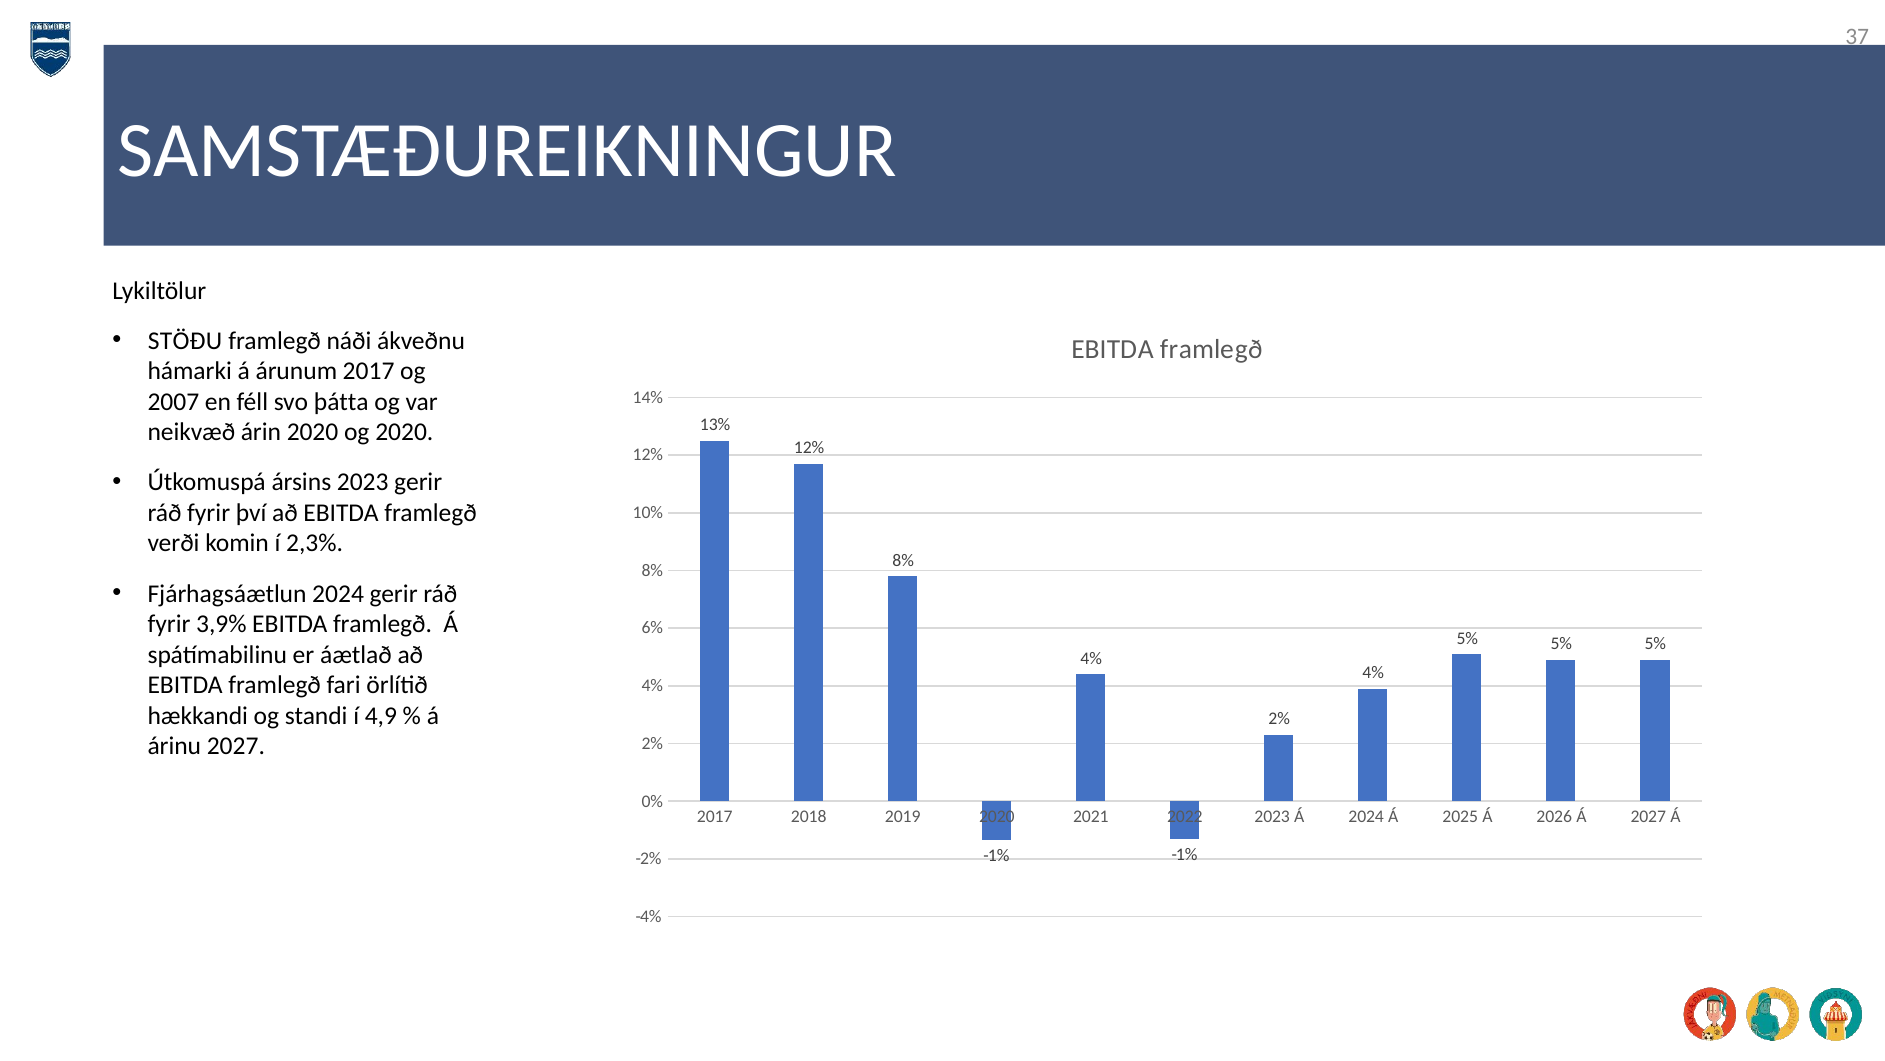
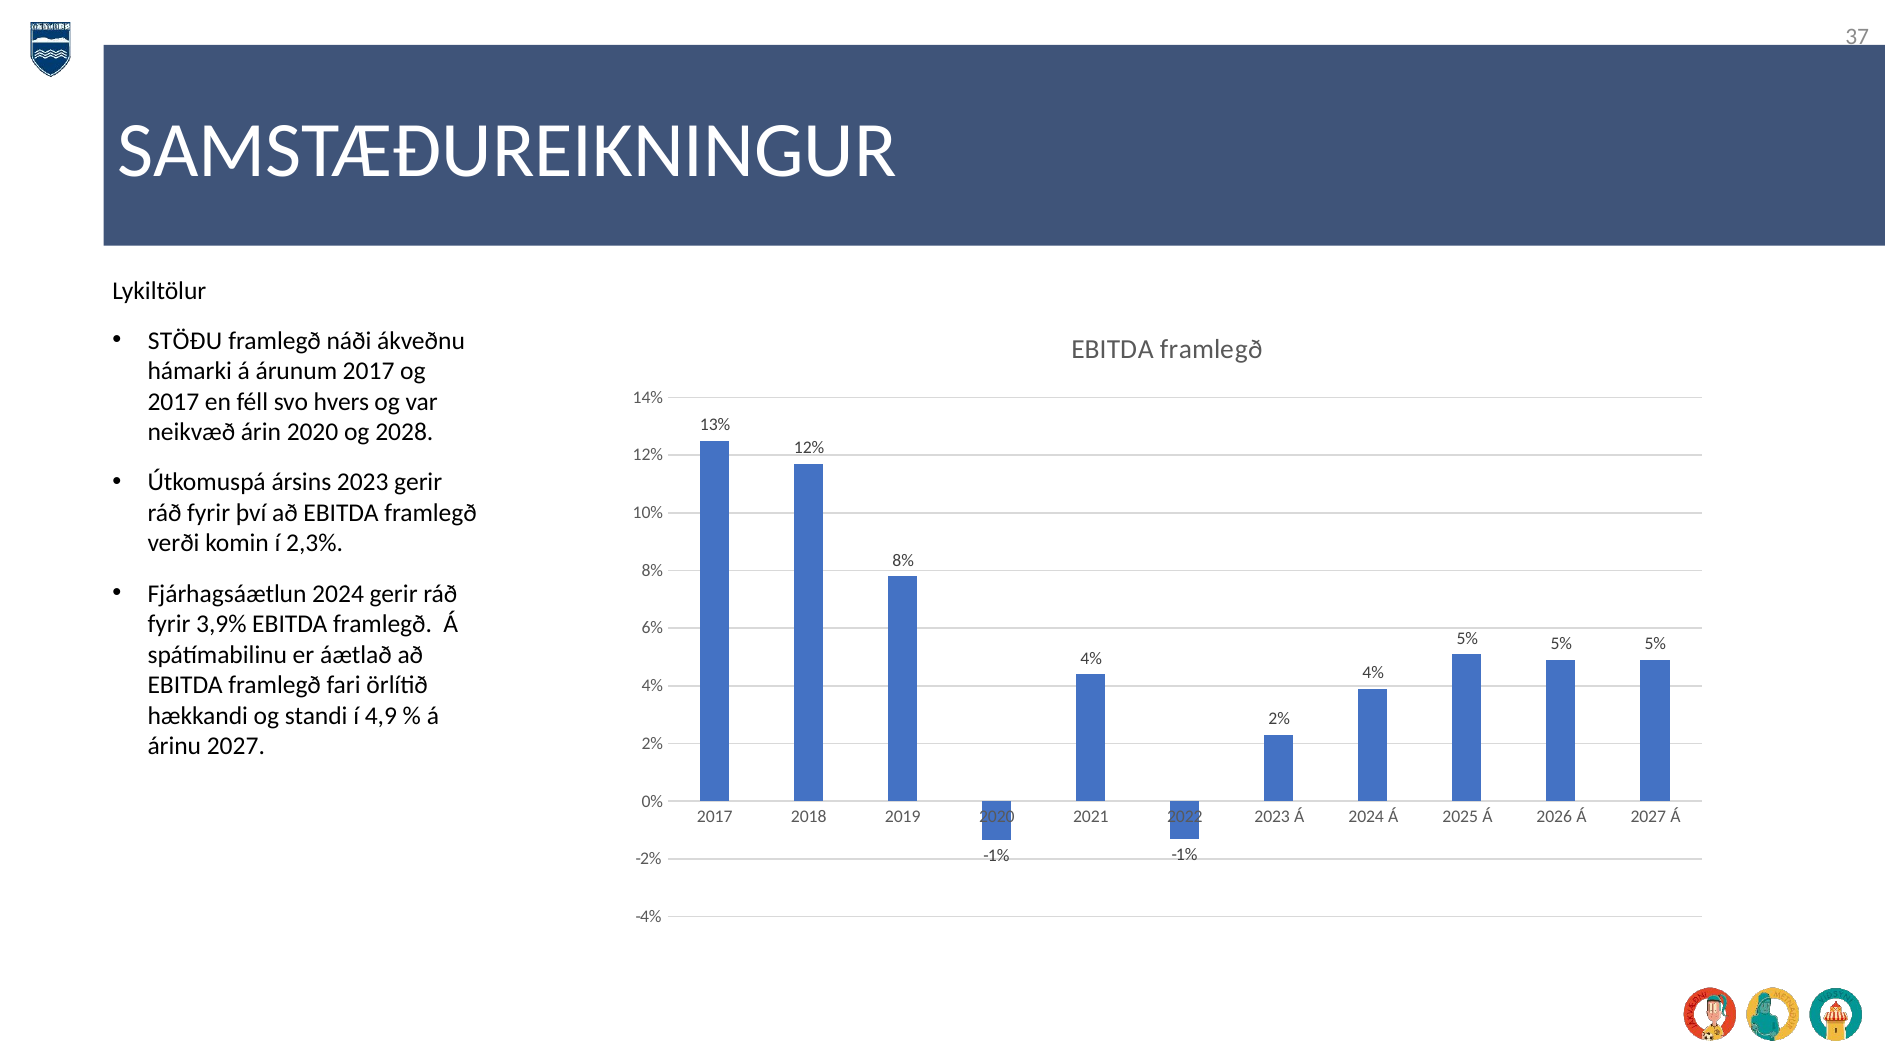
2007: 2007 -> 2017 (173, 402)
þátta: þátta -> hvers (341, 402)
og 2020: 2020 -> 2028 (404, 432)
